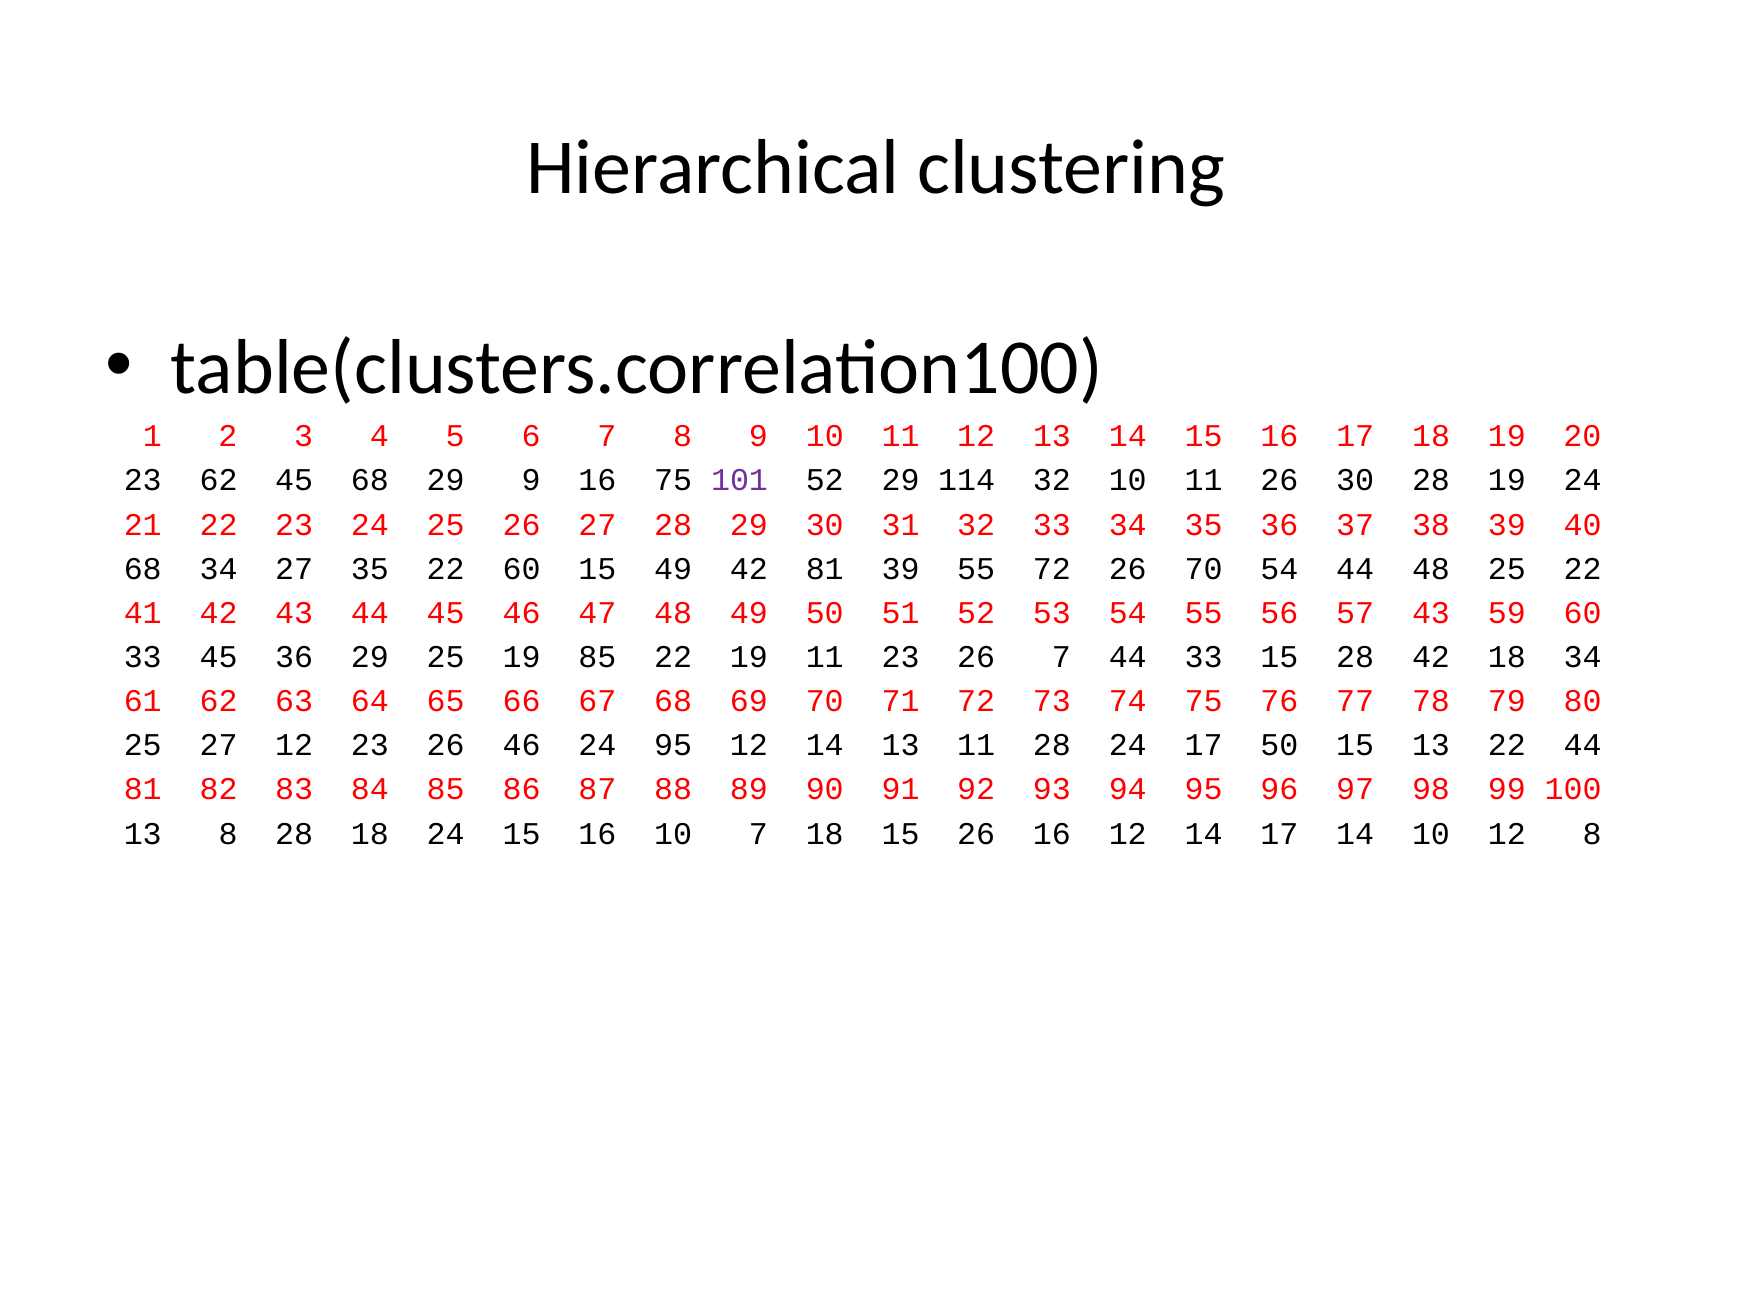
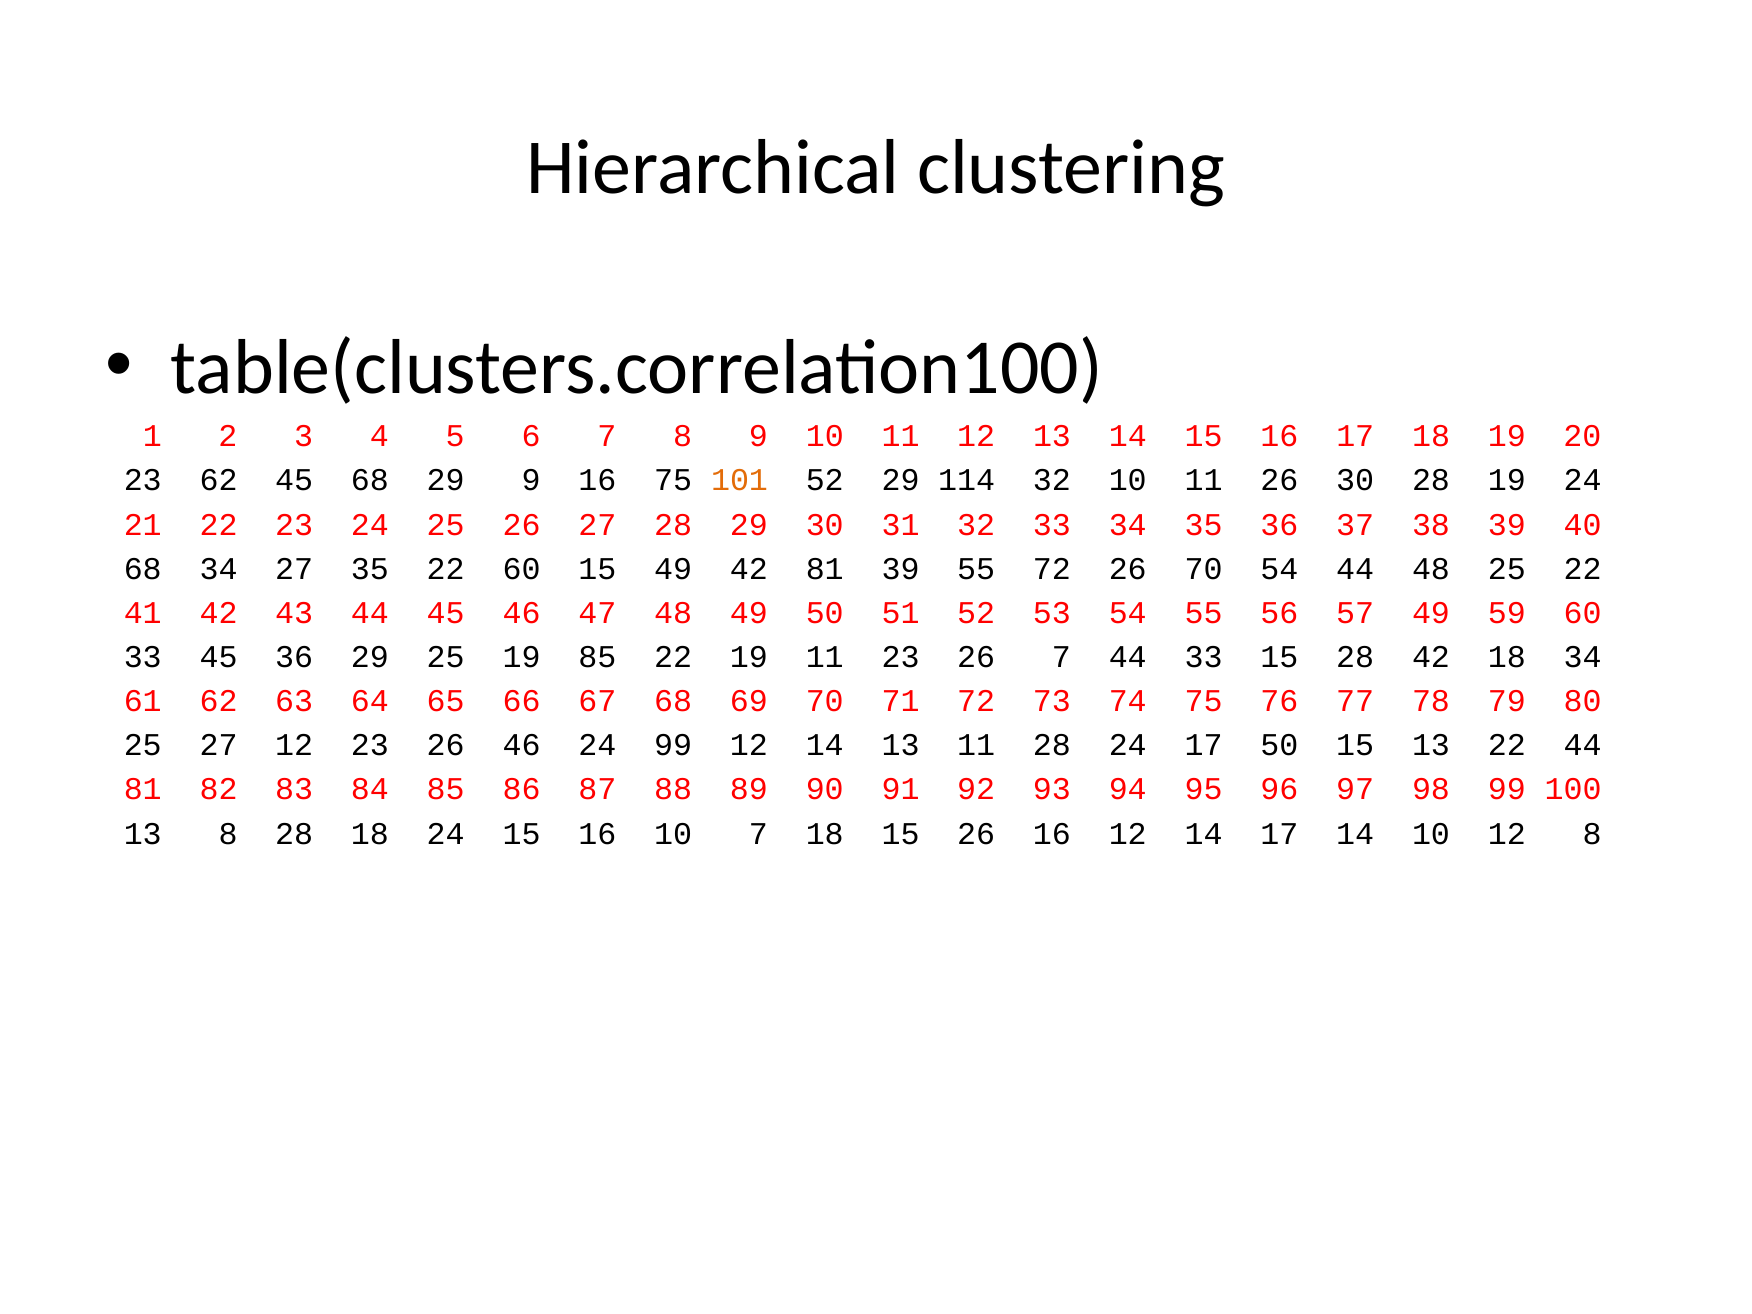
101 colour: purple -> orange (740, 480)
57 43: 43 -> 49 (1431, 613)
24 95: 95 -> 99 (673, 745)
